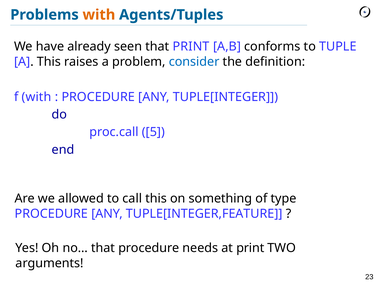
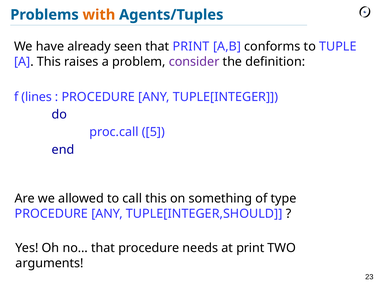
consider colour: blue -> purple (194, 62)
f with: with -> lines (37, 97)
TUPLE[INTEGER,FEATURE: TUPLE[INTEGER,FEATURE -> TUPLE[INTEGER,SHOULD (204, 213)
